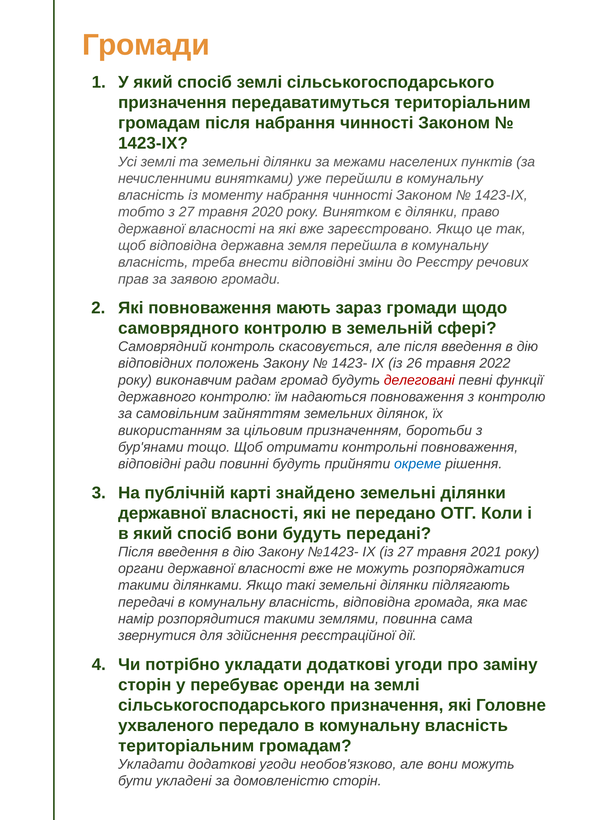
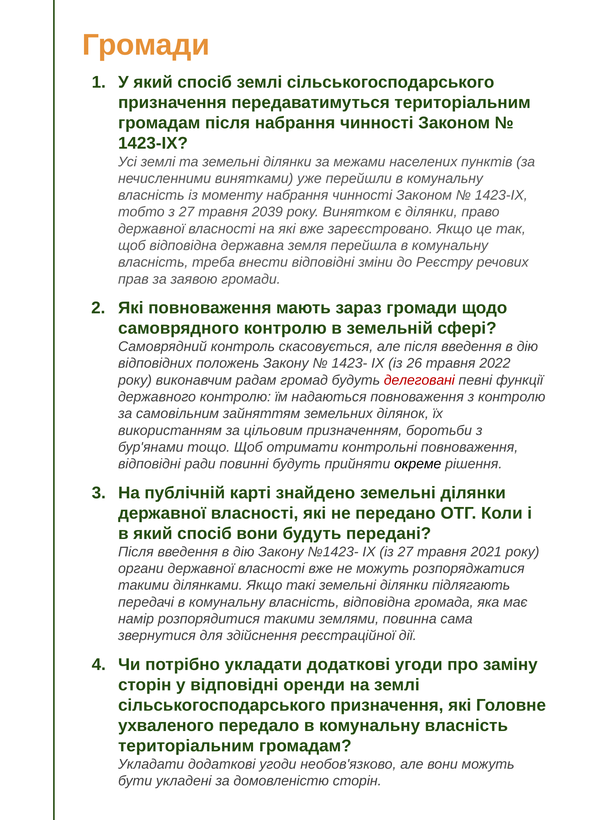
2020: 2020 -> 2039 (267, 212)
окреме colour: blue -> black (418, 464)
у перебуває: перебуває -> відповідні (234, 685)
